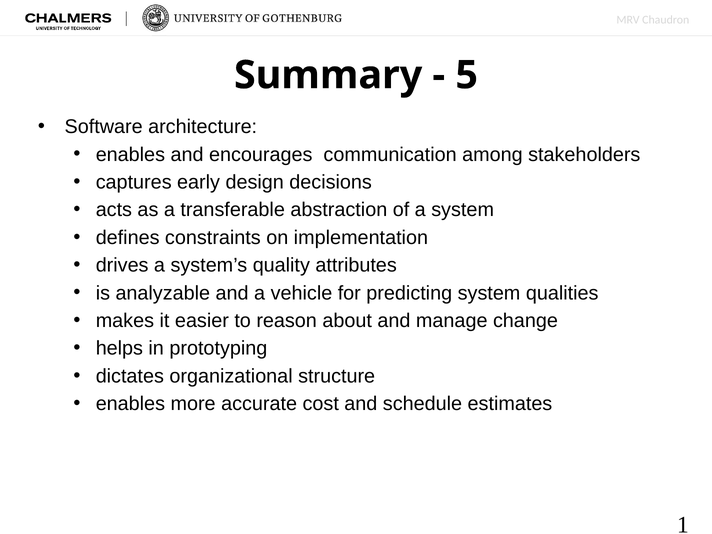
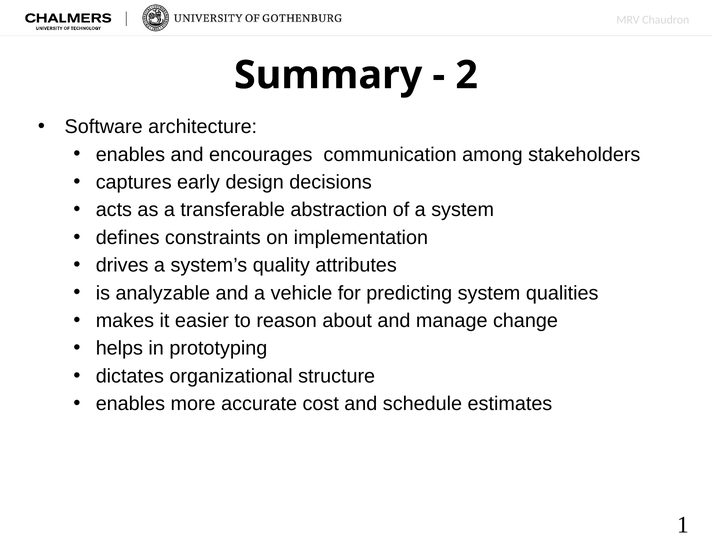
5: 5 -> 2 (467, 75)
